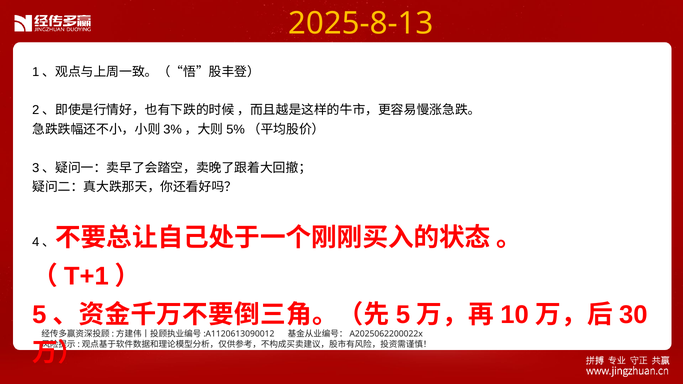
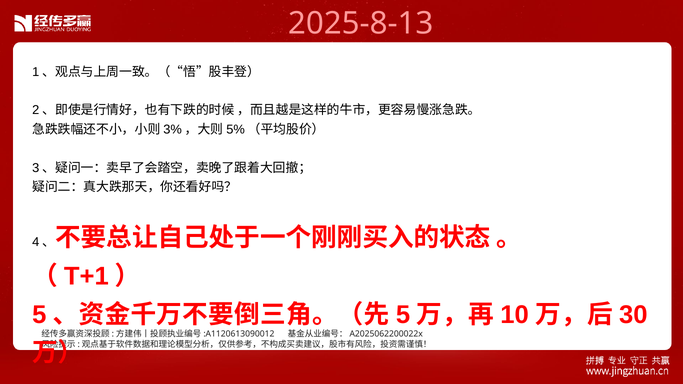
2025-8-13 colour: yellow -> pink (361, 23)
